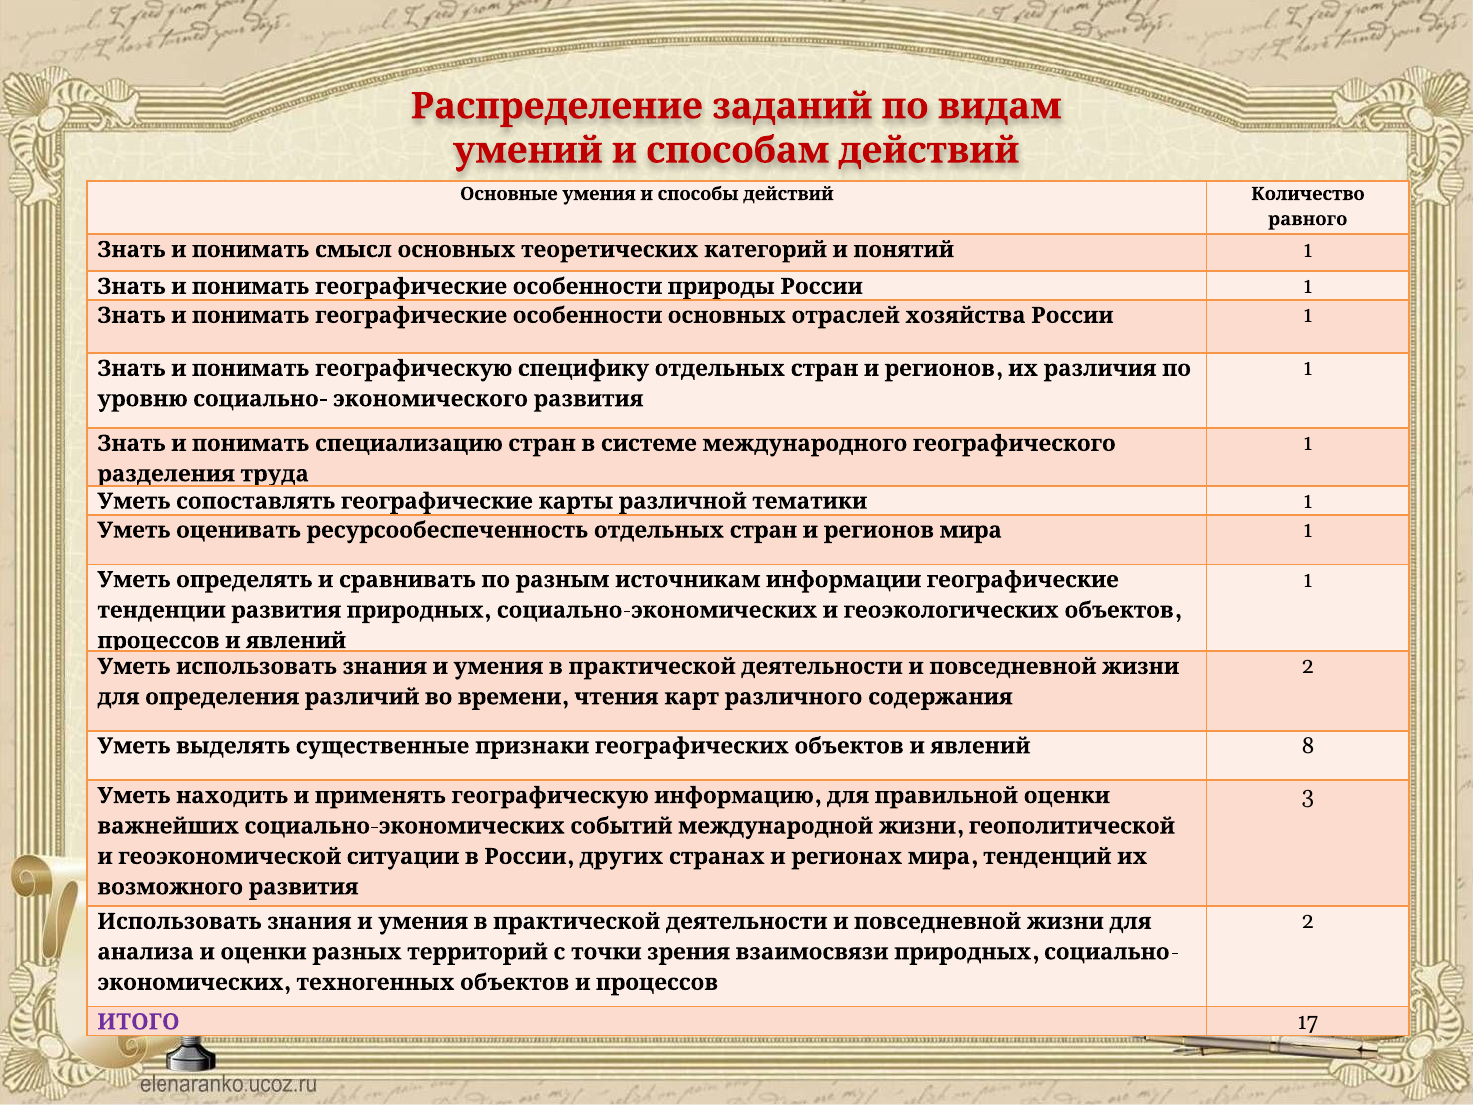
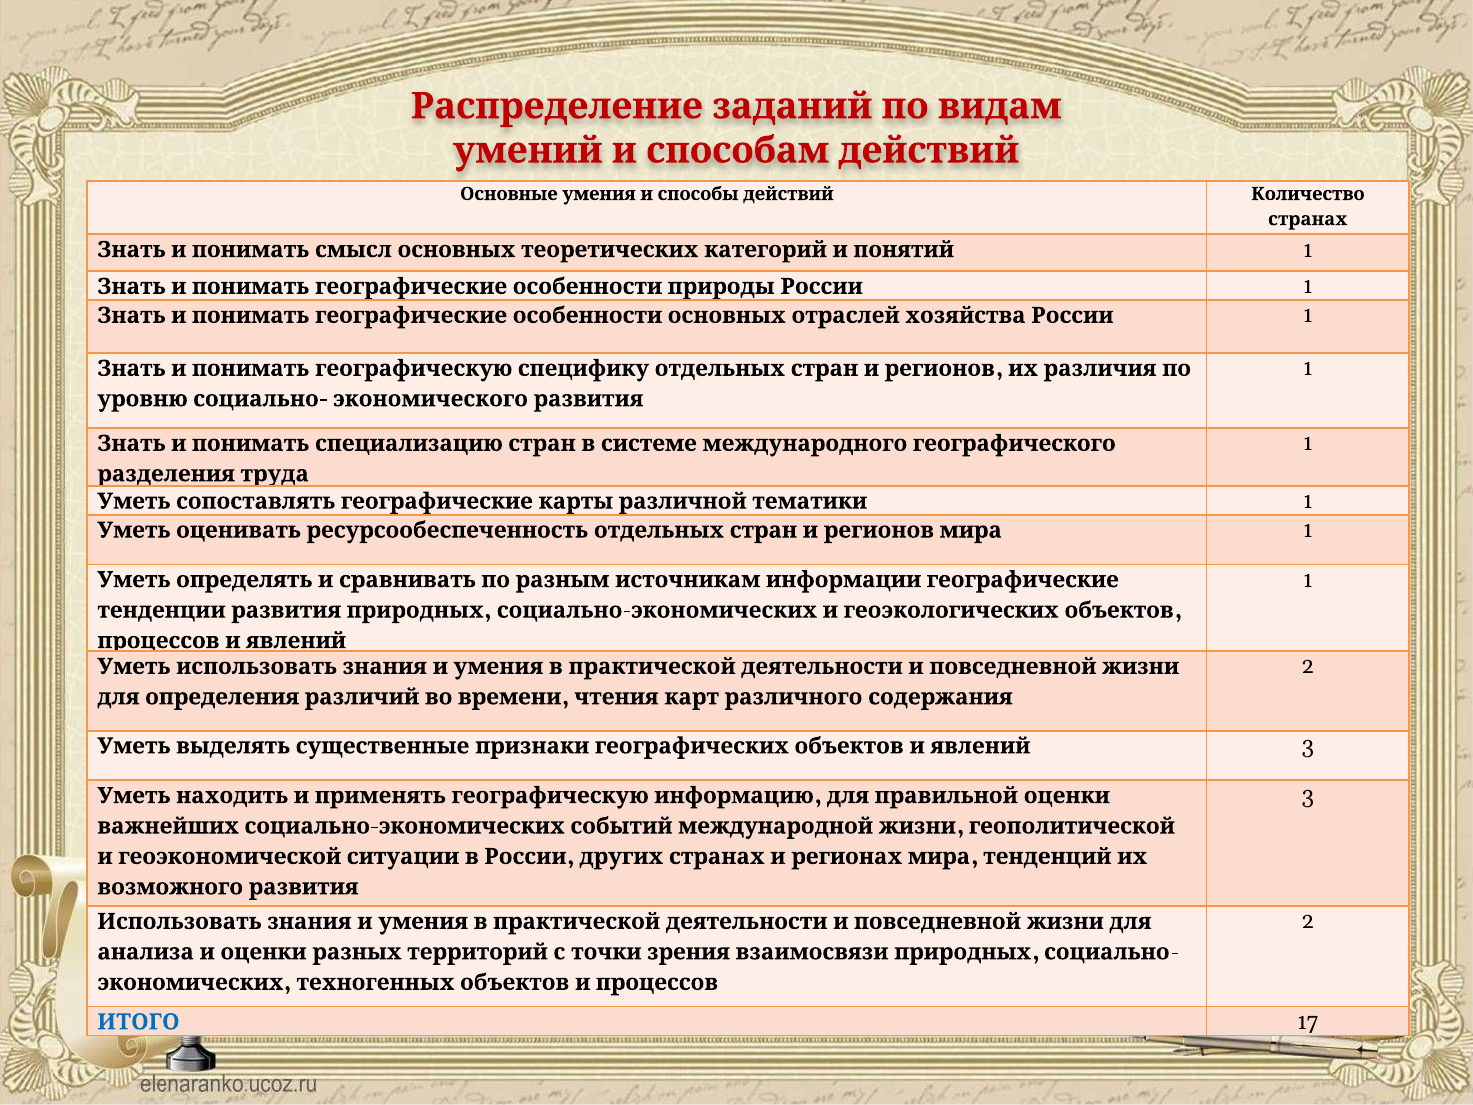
равного: равного -> странах (1308, 219)
8: 8 -> 3 (1308, 746)
ИТОГО colour: purple -> blue (138, 1022)
